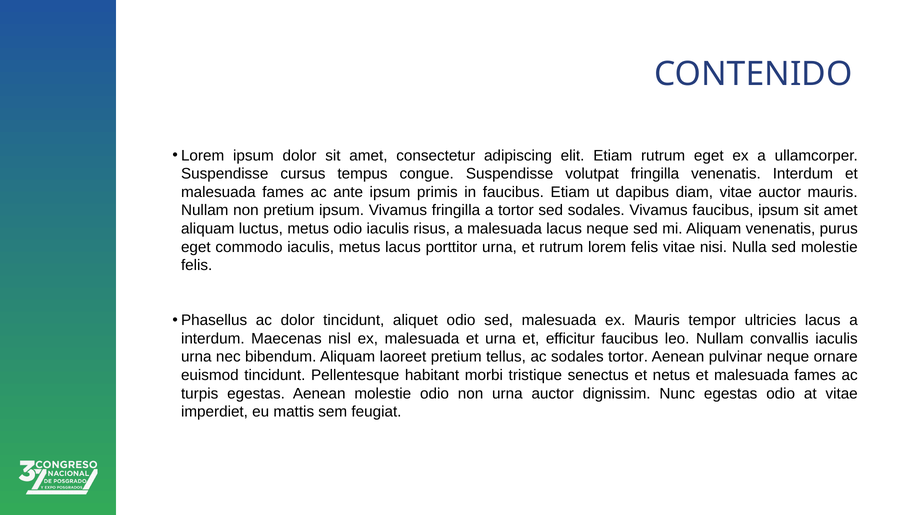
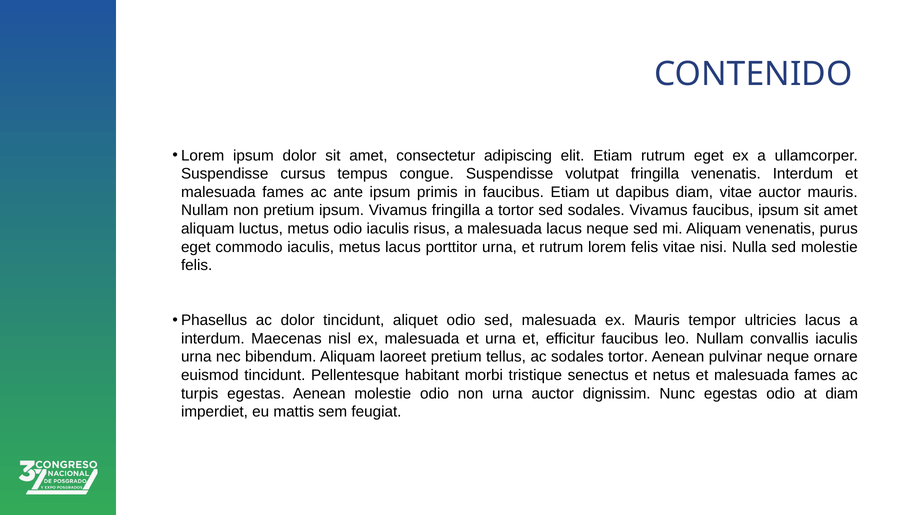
at vitae: vitae -> diam (842, 394)
